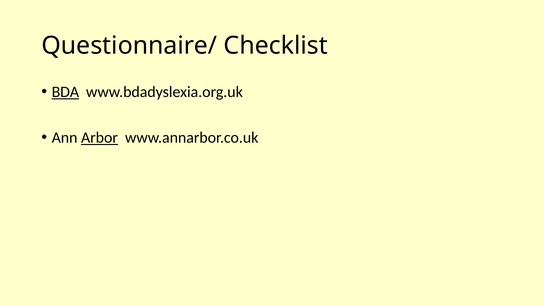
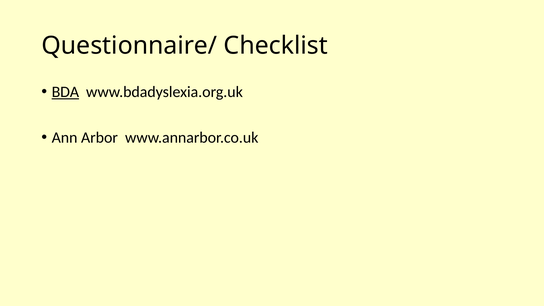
Arbor underline: present -> none (99, 138)
